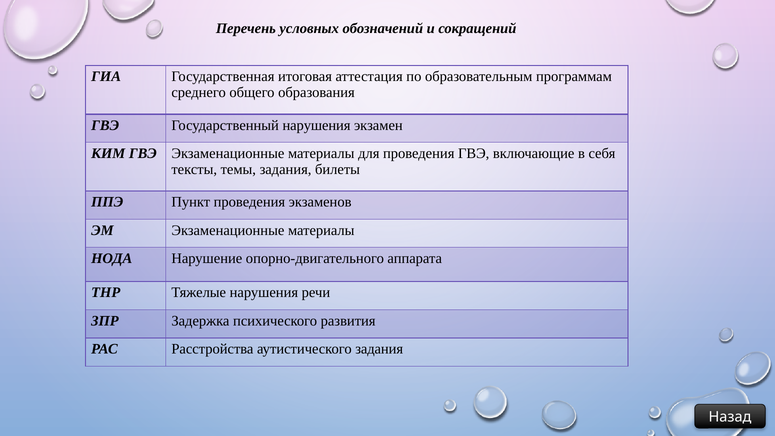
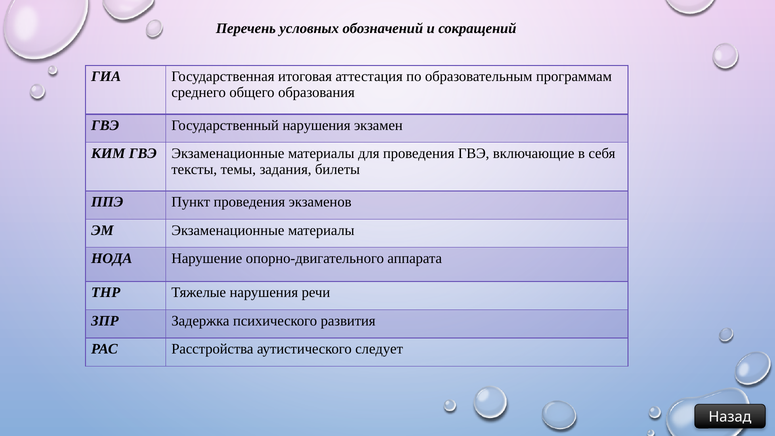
аутистического задания: задания -> следует (379, 349)
